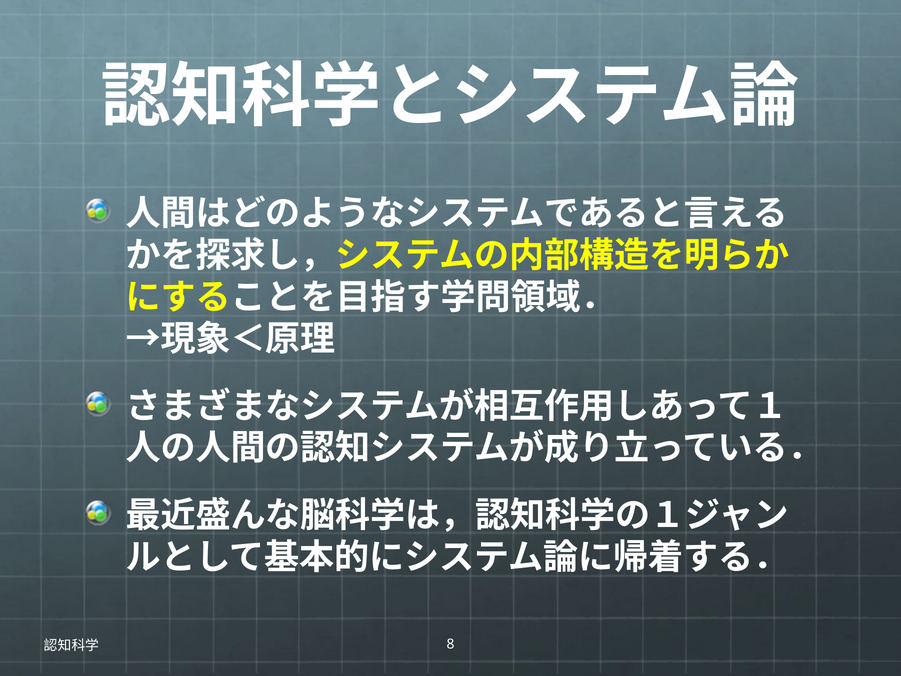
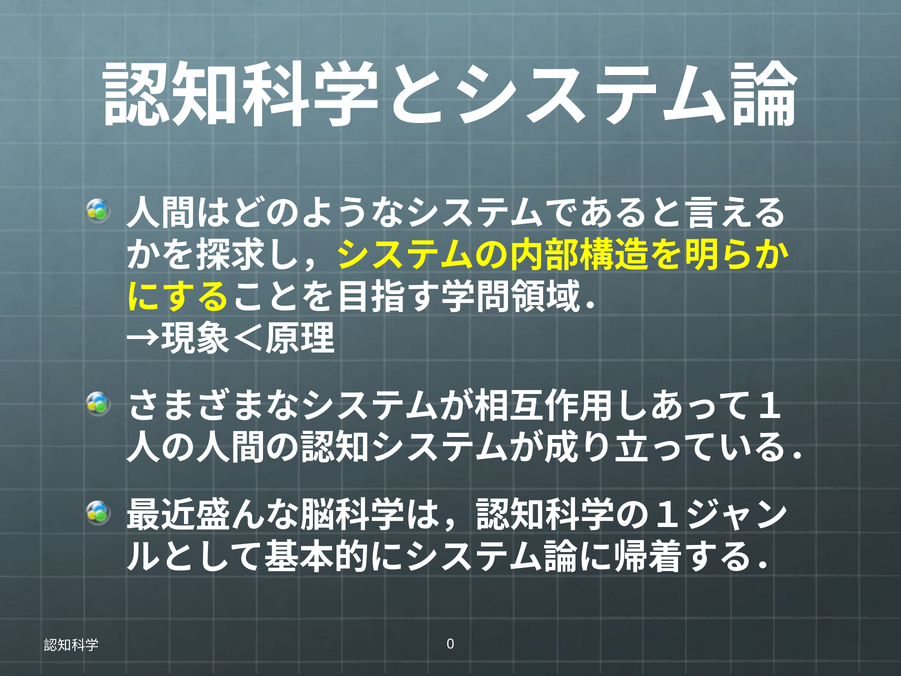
8: 8 -> 0 (451, 644)
